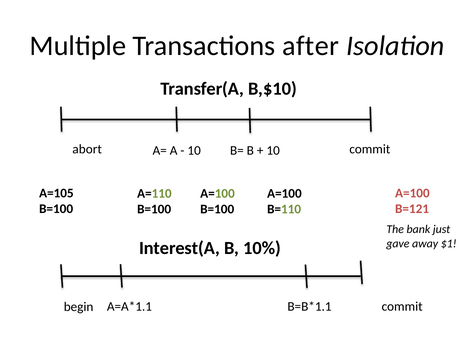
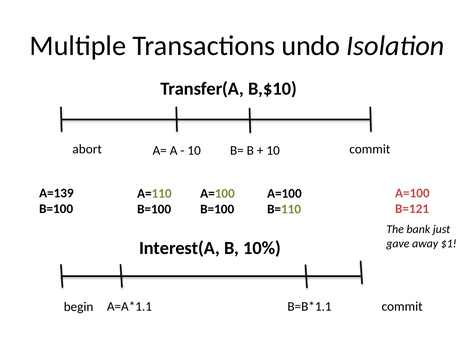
after: after -> undo (311, 46)
A=105: A=105 -> A=139 (56, 193)
